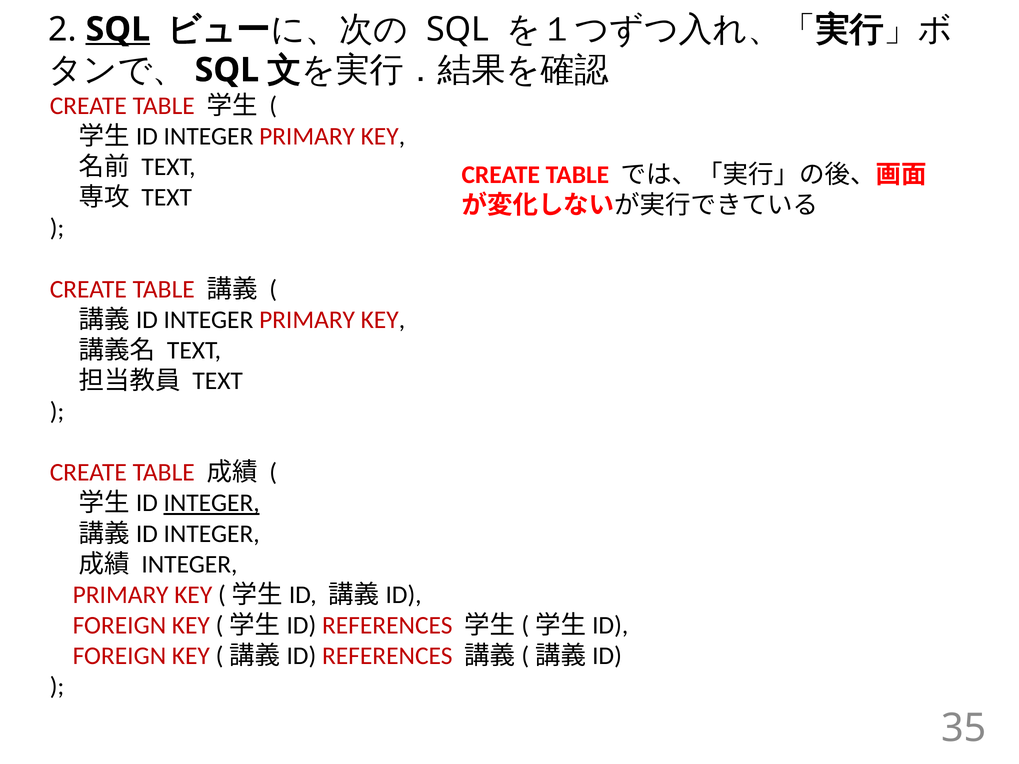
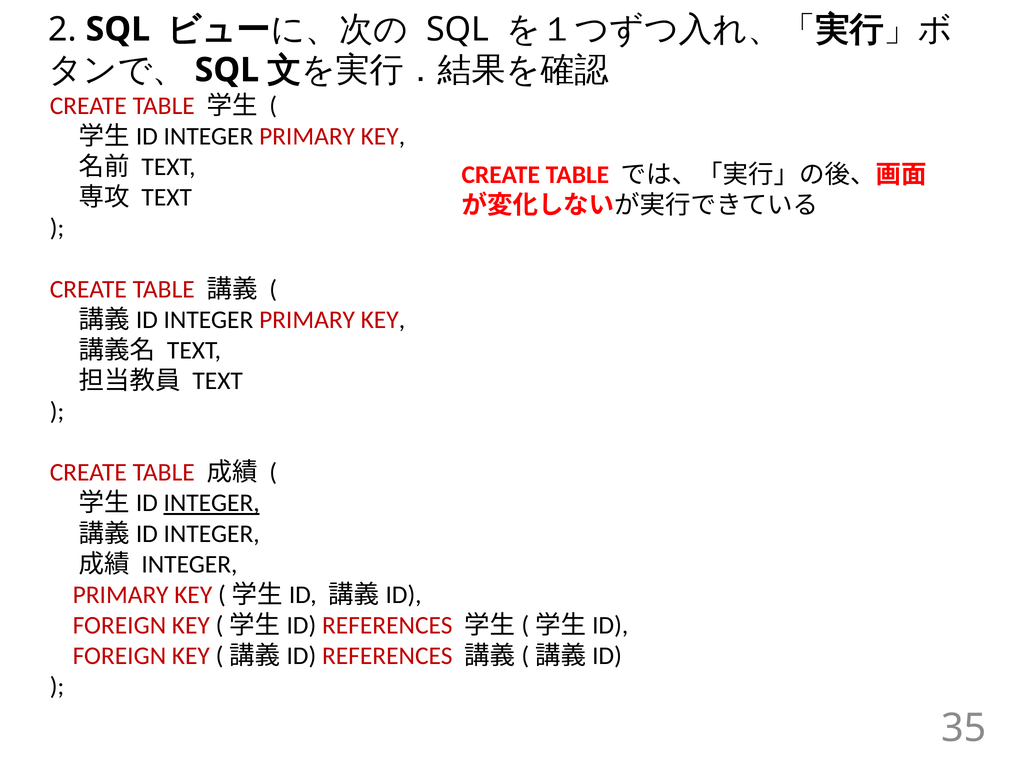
SQL underline: present -> none (118, 29)
